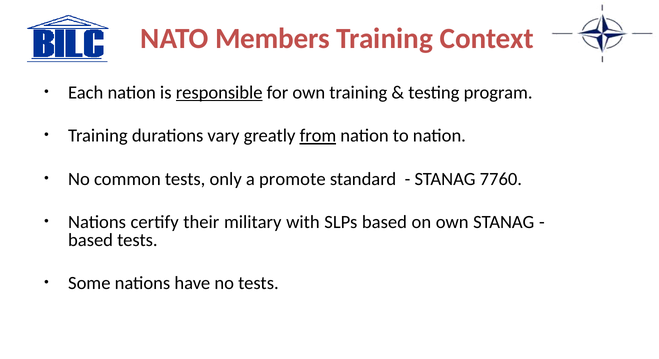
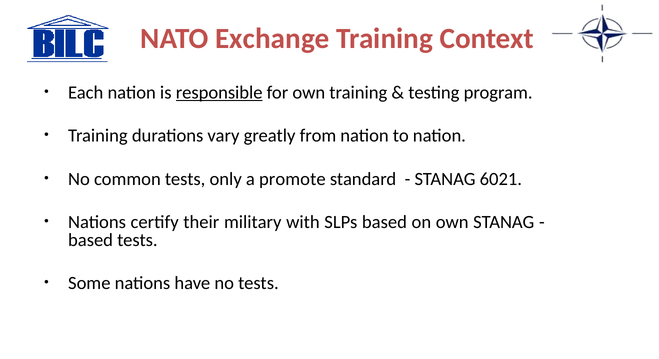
Members: Members -> Exchange (272, 39)
from underline: present -> none (318, 136)
7760: 7760 -> 6021 (501, 179)
